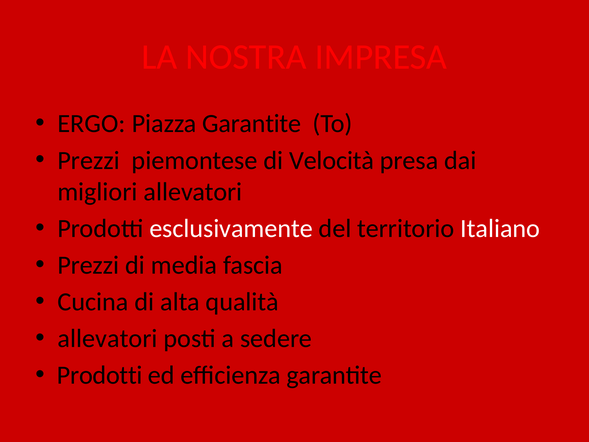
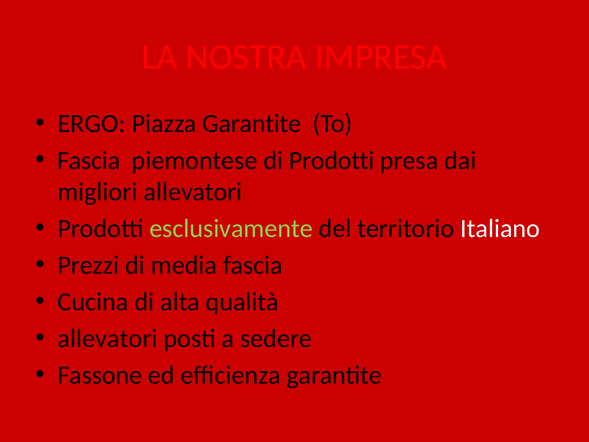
Prezzi: Prezzi -> Fascia (89, 160)
di Velocità: Velocità -> Prodotti (332, 160)
esclusivamente colour: white -> light green (231, 228)
Prodotti: Prodotti -> Fassone (100, 375)
